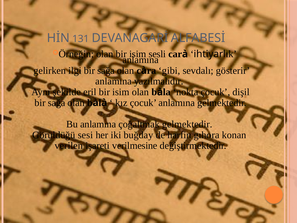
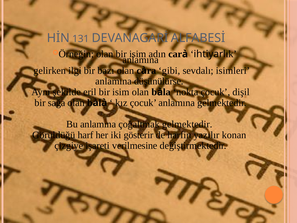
sesli: sesli -> adın (157, 54)
sağa: sağa -> bazı (106, 70)
gösterir: gösterir -> isimleri (233, 70)
yazılmalıdır: yazılmalıdır -> düşünülürse (159, 81)
sesi: sesi -> harf (85, 135)
buğday: buğday -> gösterir (139, 135)
gıhora: gıhora -> yazılır (207, 135)
verilen: verilen -> çizgiye (69, 146)
